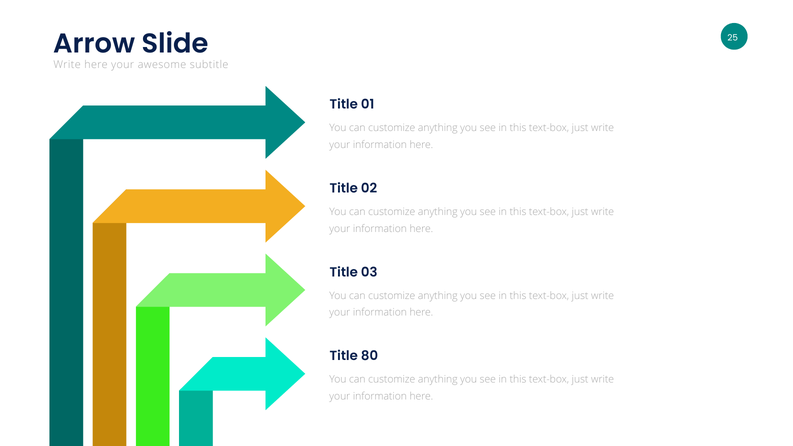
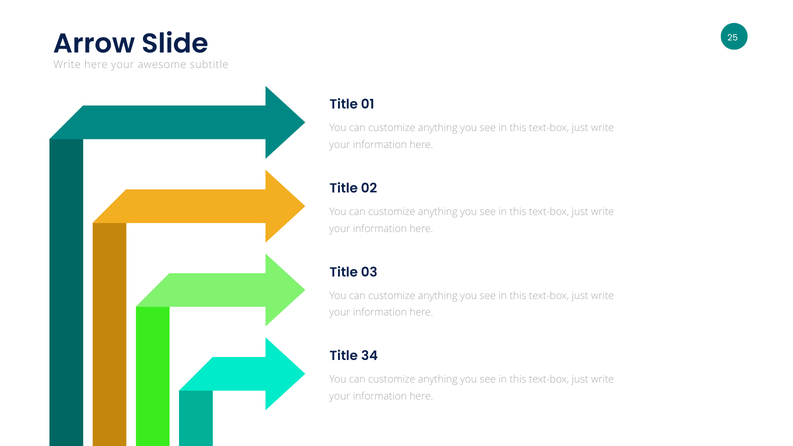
80: 80 -> 34 (370, 356)
